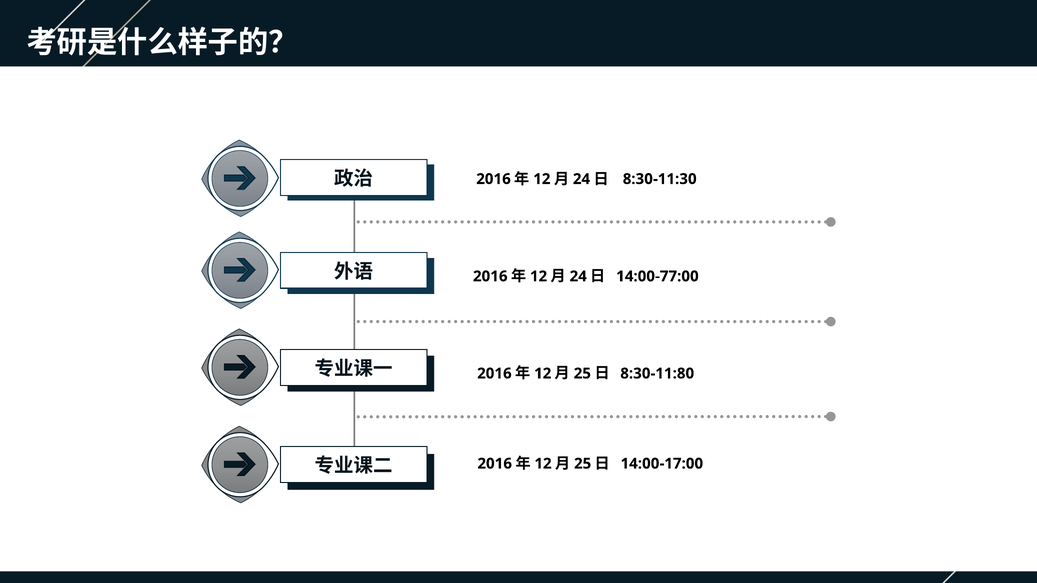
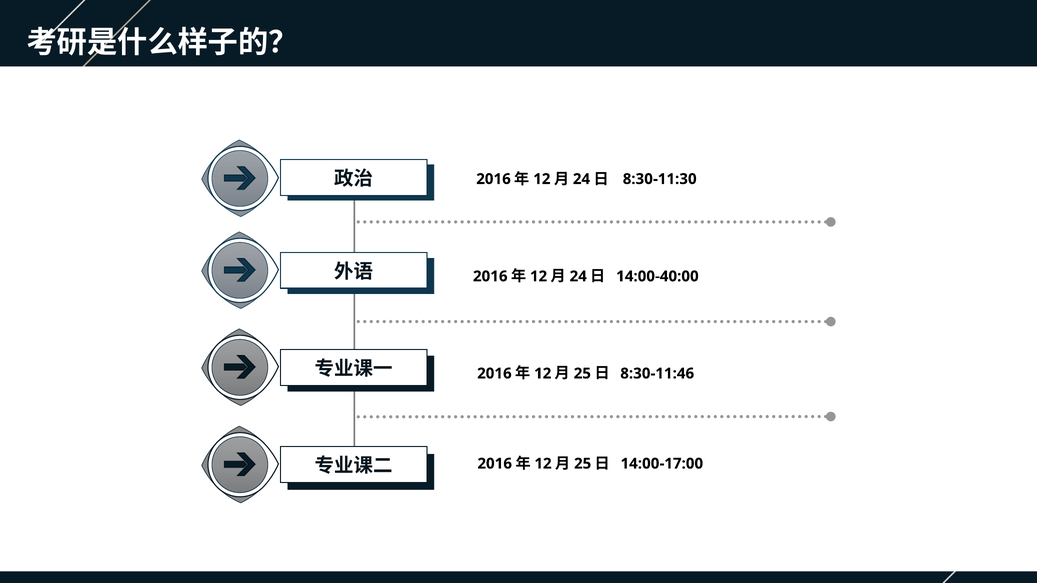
14:00-77:00: 14:00-77:00 -> 14:00-40:00 (657, 276)
8:30-11:80: 8:30-11:80 -> 8:30-11:46 (657, 374)
